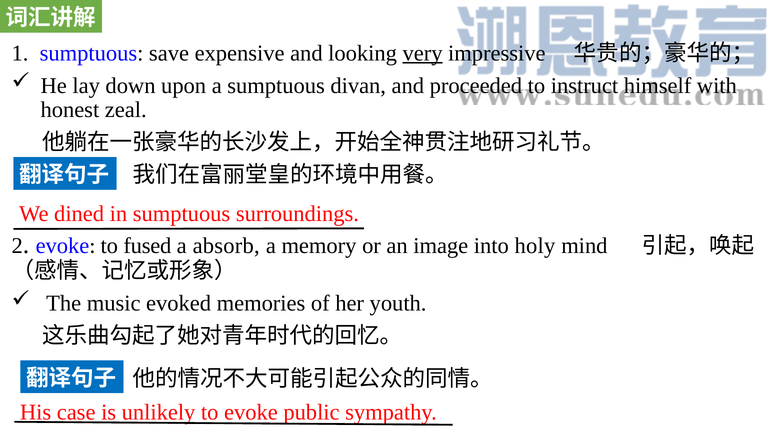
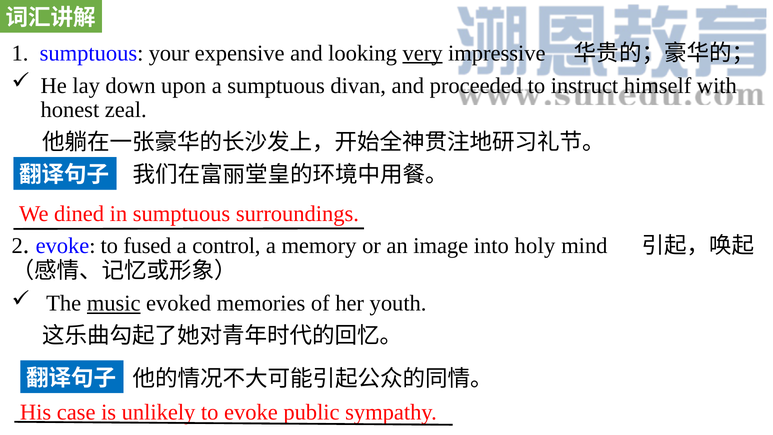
save: save -> your (169, 53)
absorb: absorb -> control (226, 246)
music underline: none -> present (114, 303)
